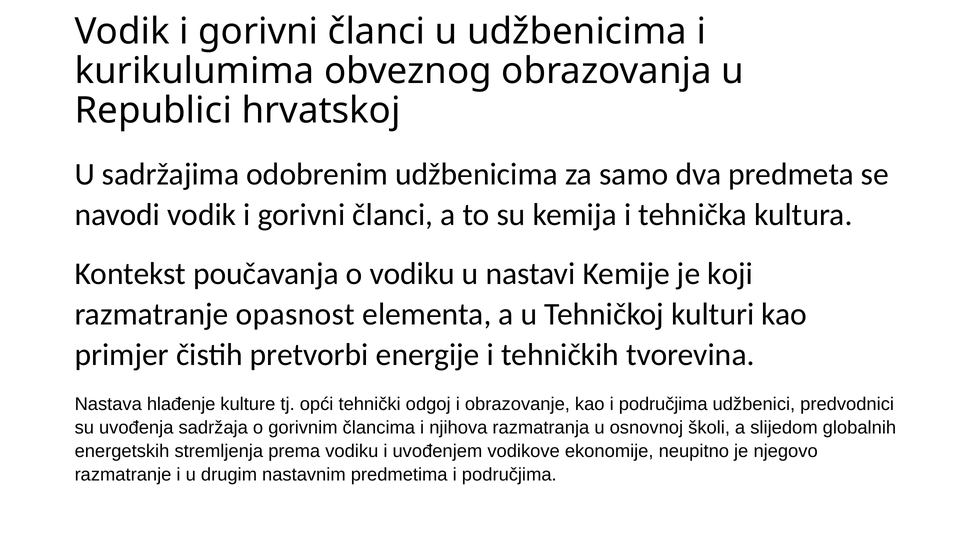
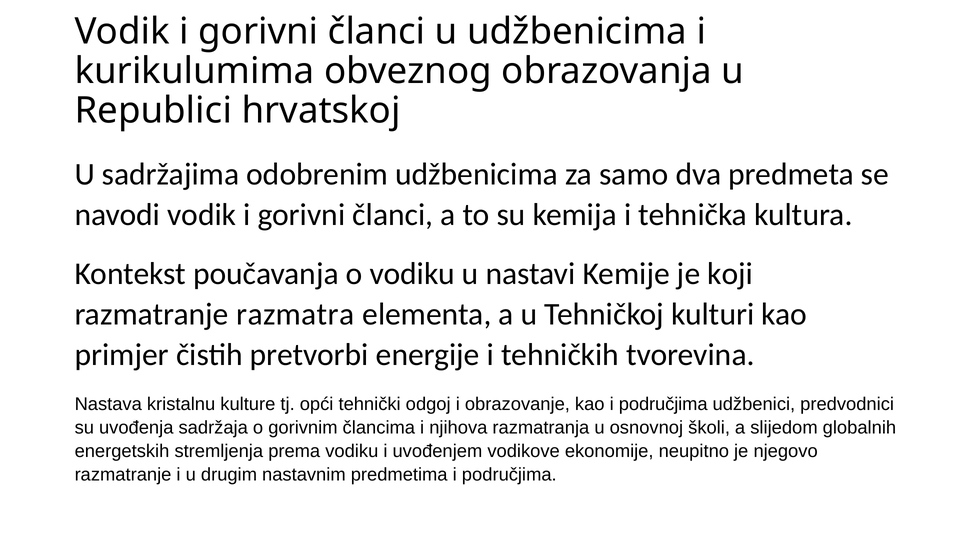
opasnost: opasnost -> razmatra (295, 314)
hlađenje: hlađenje -> kristalnu (181, 404)
